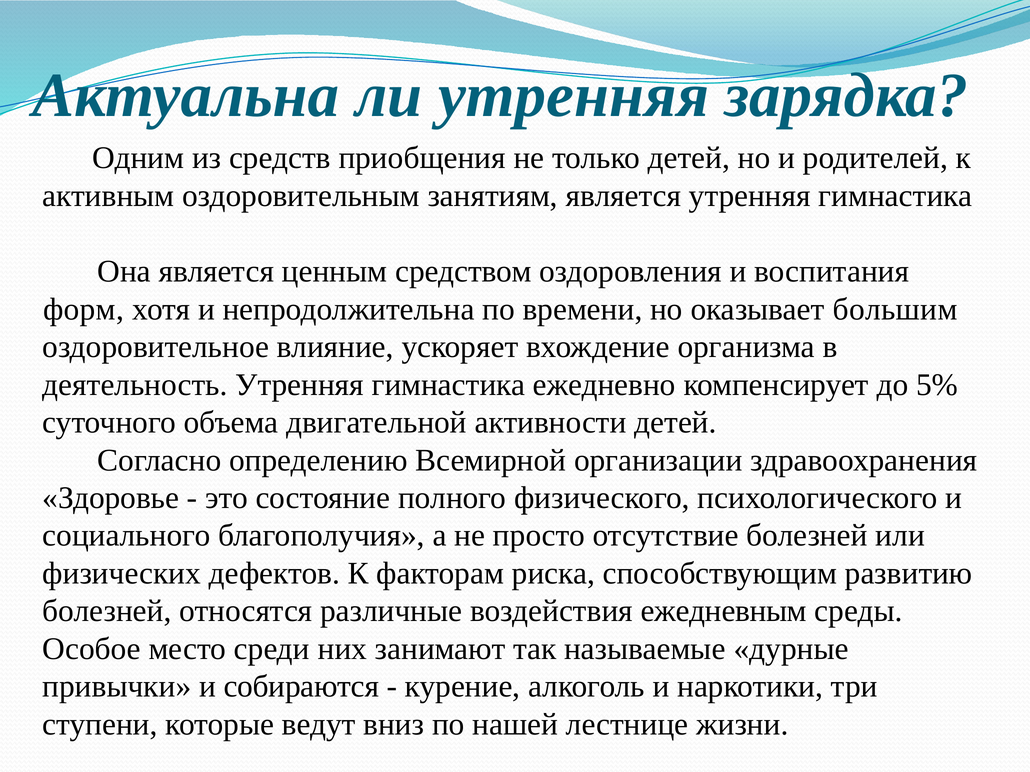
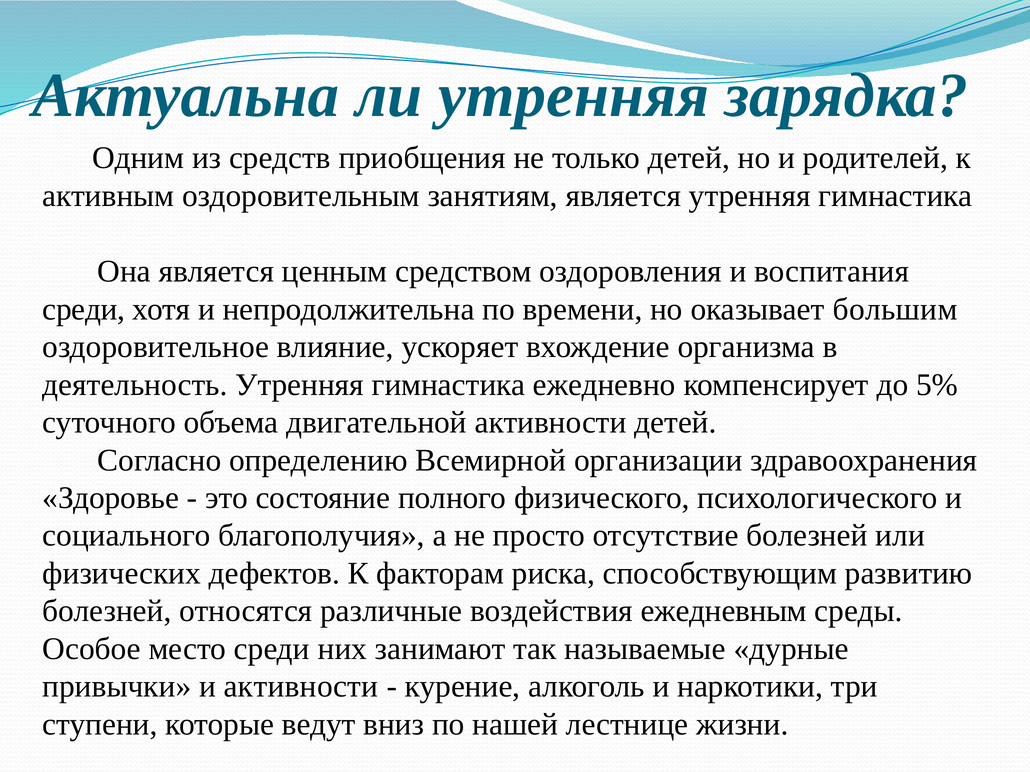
форм: форм -> среди (84, 309)
и собираются: собираются -> активности (301, 687)
